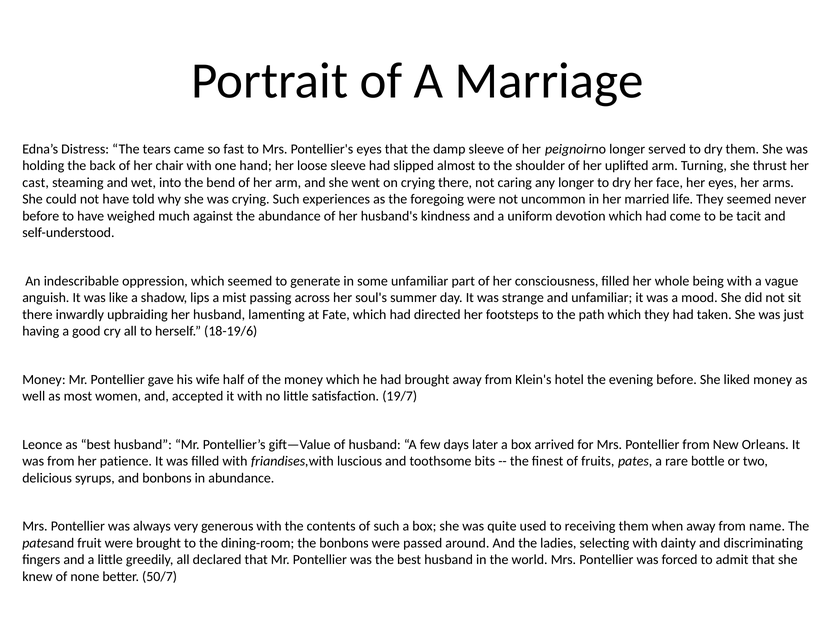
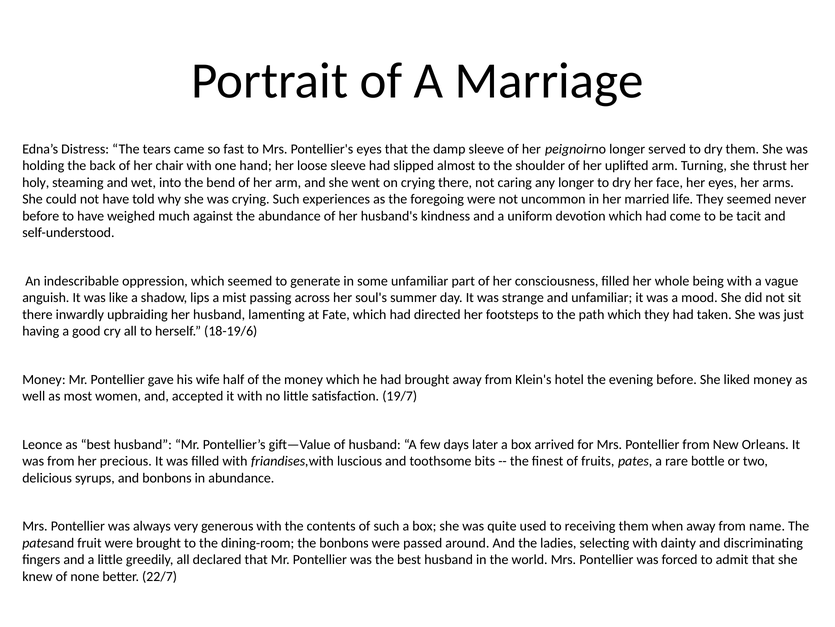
cast: cast -> holy (36, 182)
patience: patience -> precious (126, 461)
50/7: 50/7 -> 22/7 (160, 576)
